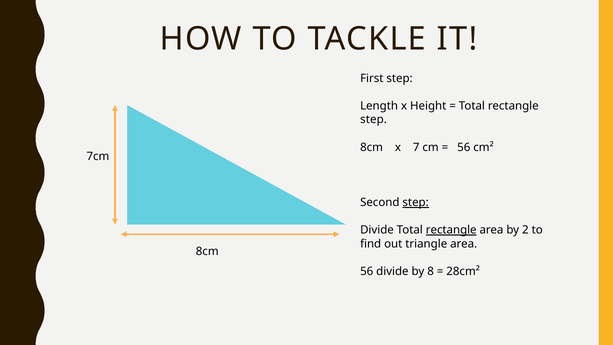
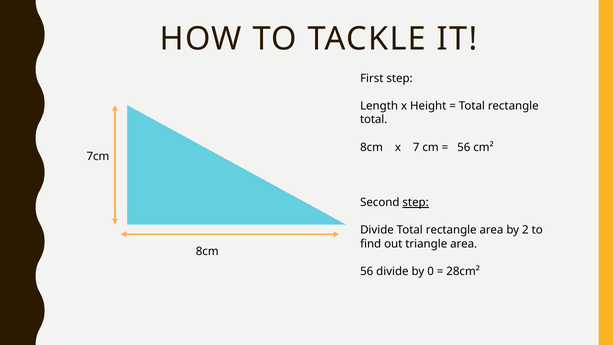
step: step -> total (374, 120)
rectangle underline: present -> none (451, 230)
8: 8 -> 0 (431, 271)
